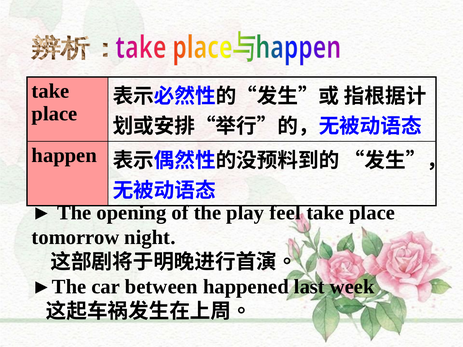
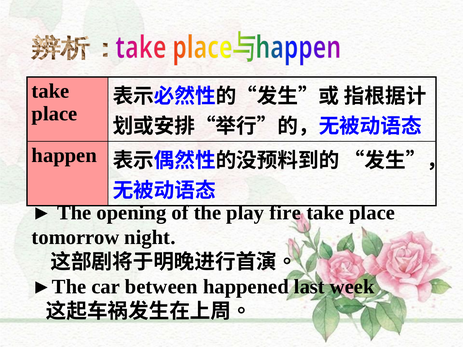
feel: feel -> fire (285, 213)
